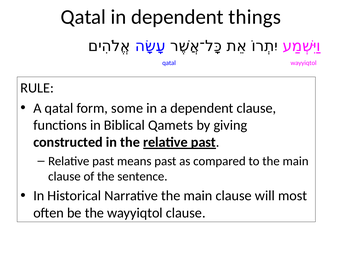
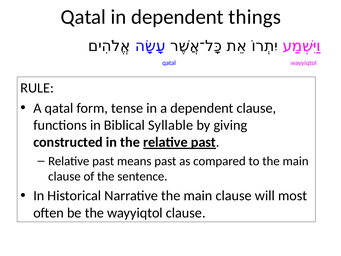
some: some -> tense (127, 108)
Qamets: Qamets -> Syllable (171, 125)
